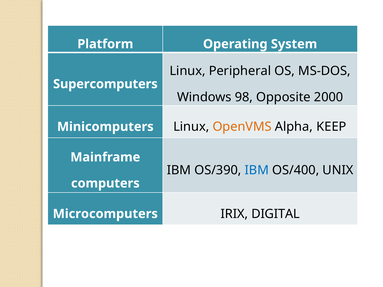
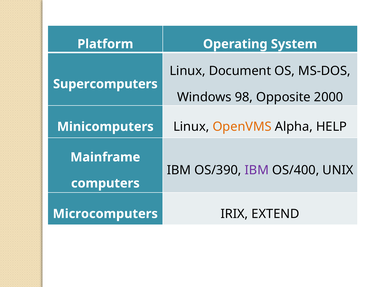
Peripheral: Peripheral -> Document (240, 71)
KEEP: KEEP -> HELP (331, 127)
IBM colour: blue -> purple (257, 170)
DIGITAL: DIGITAL -> EXTEND (275, 214)
